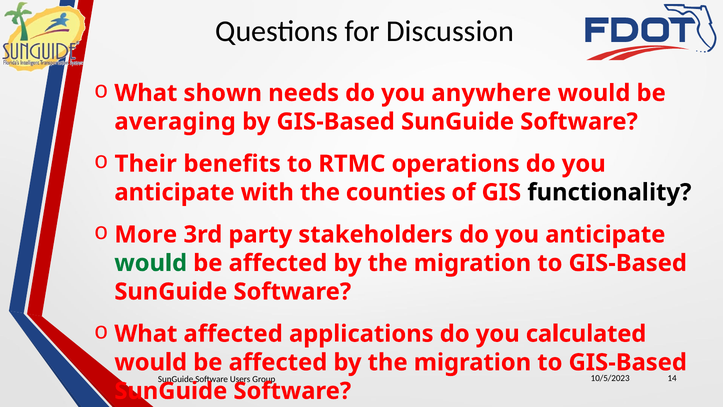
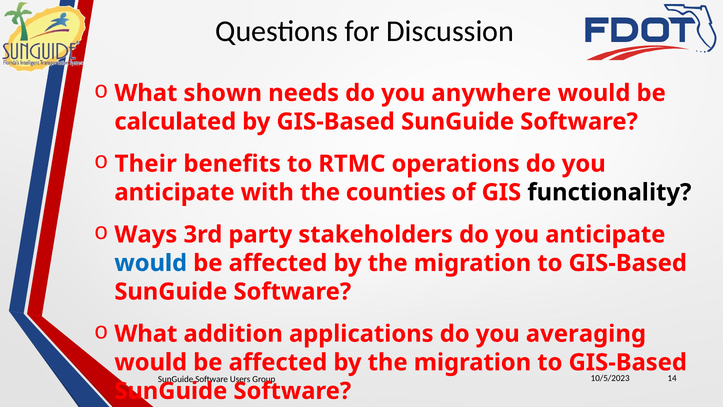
averaging: averaging -> calculated (175, 122)
More: More -> Ways (146, 234)
would colour: green -> blue (151, 263)
What affected: affected -> addition (233, 334)
calculated: calculated -> averaging (586, 334)
